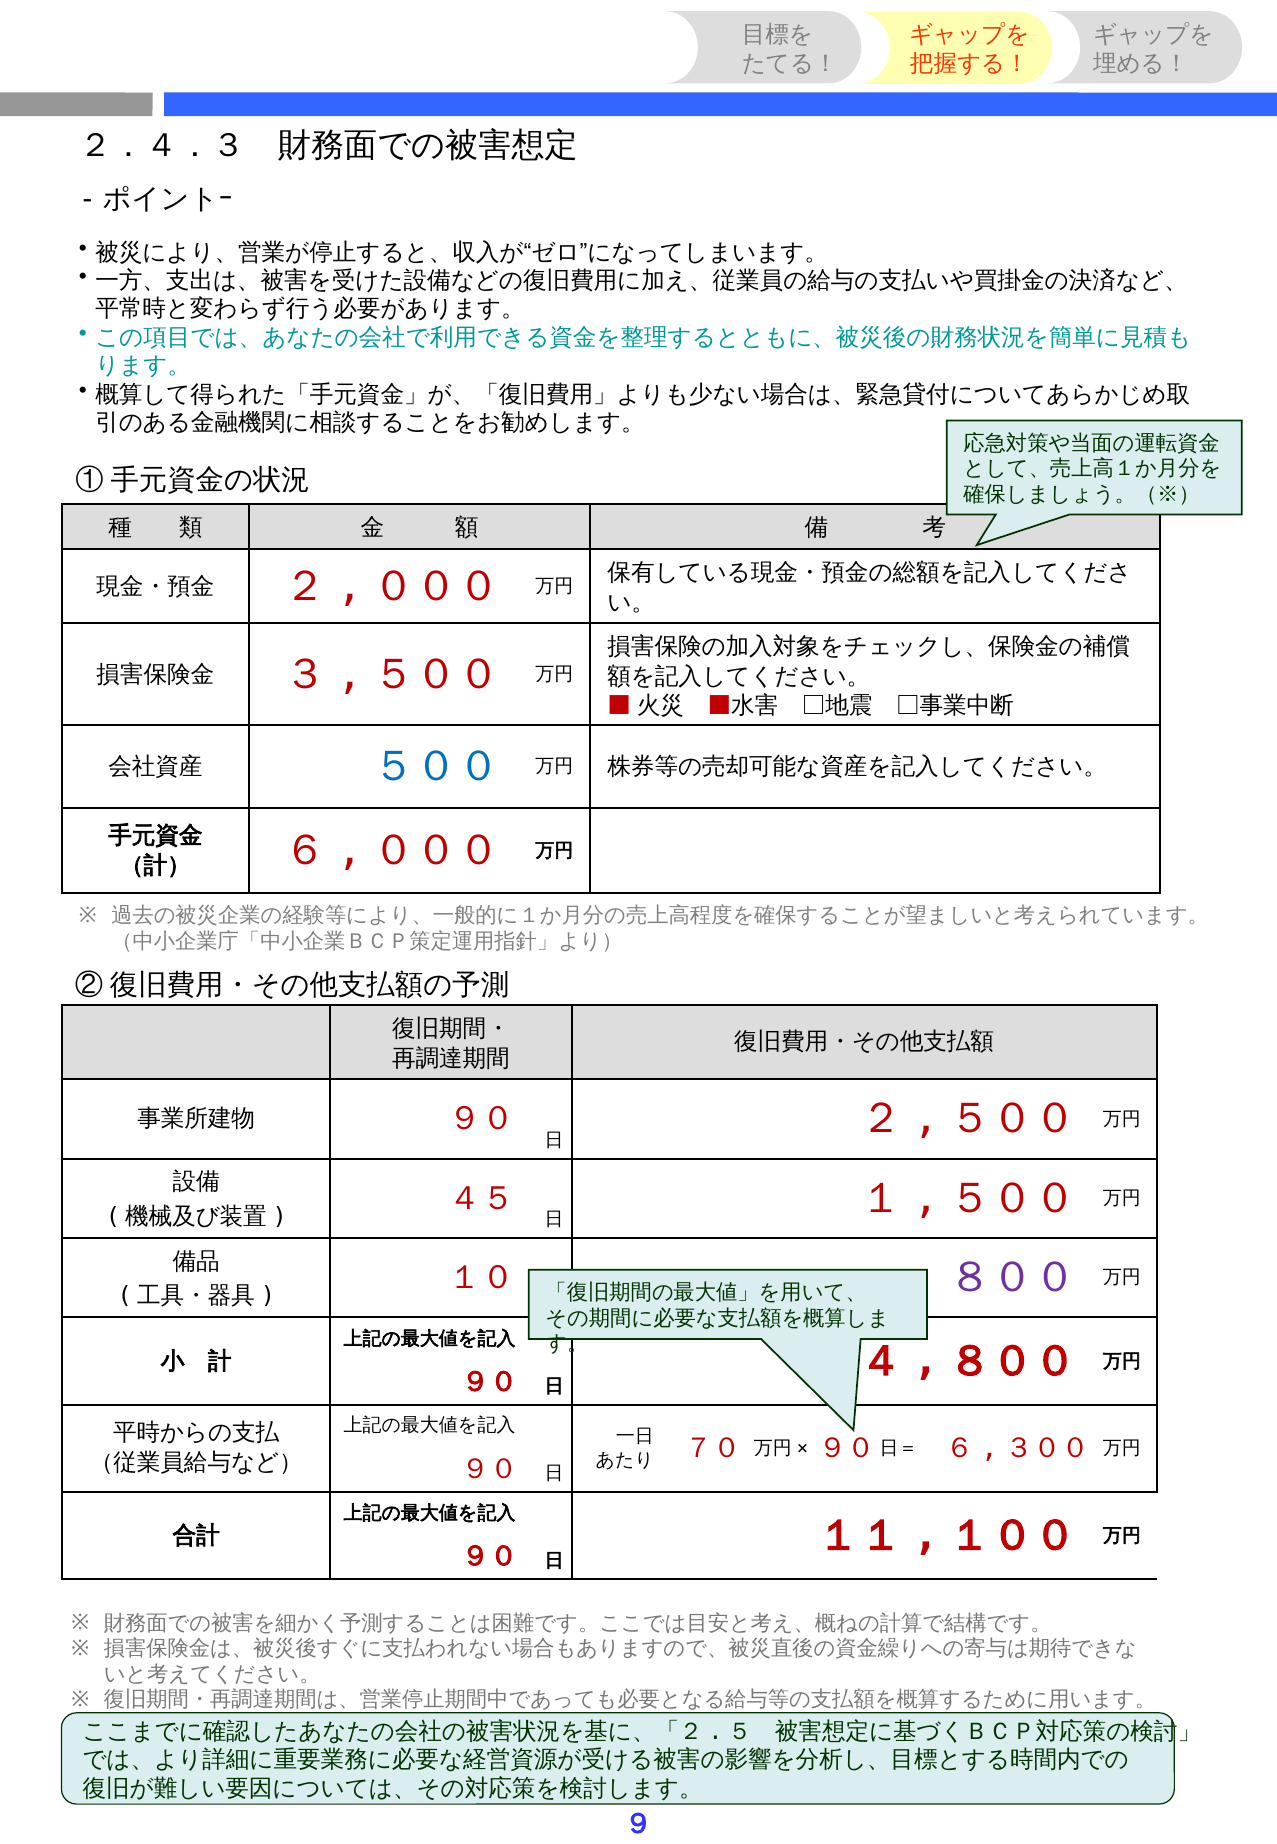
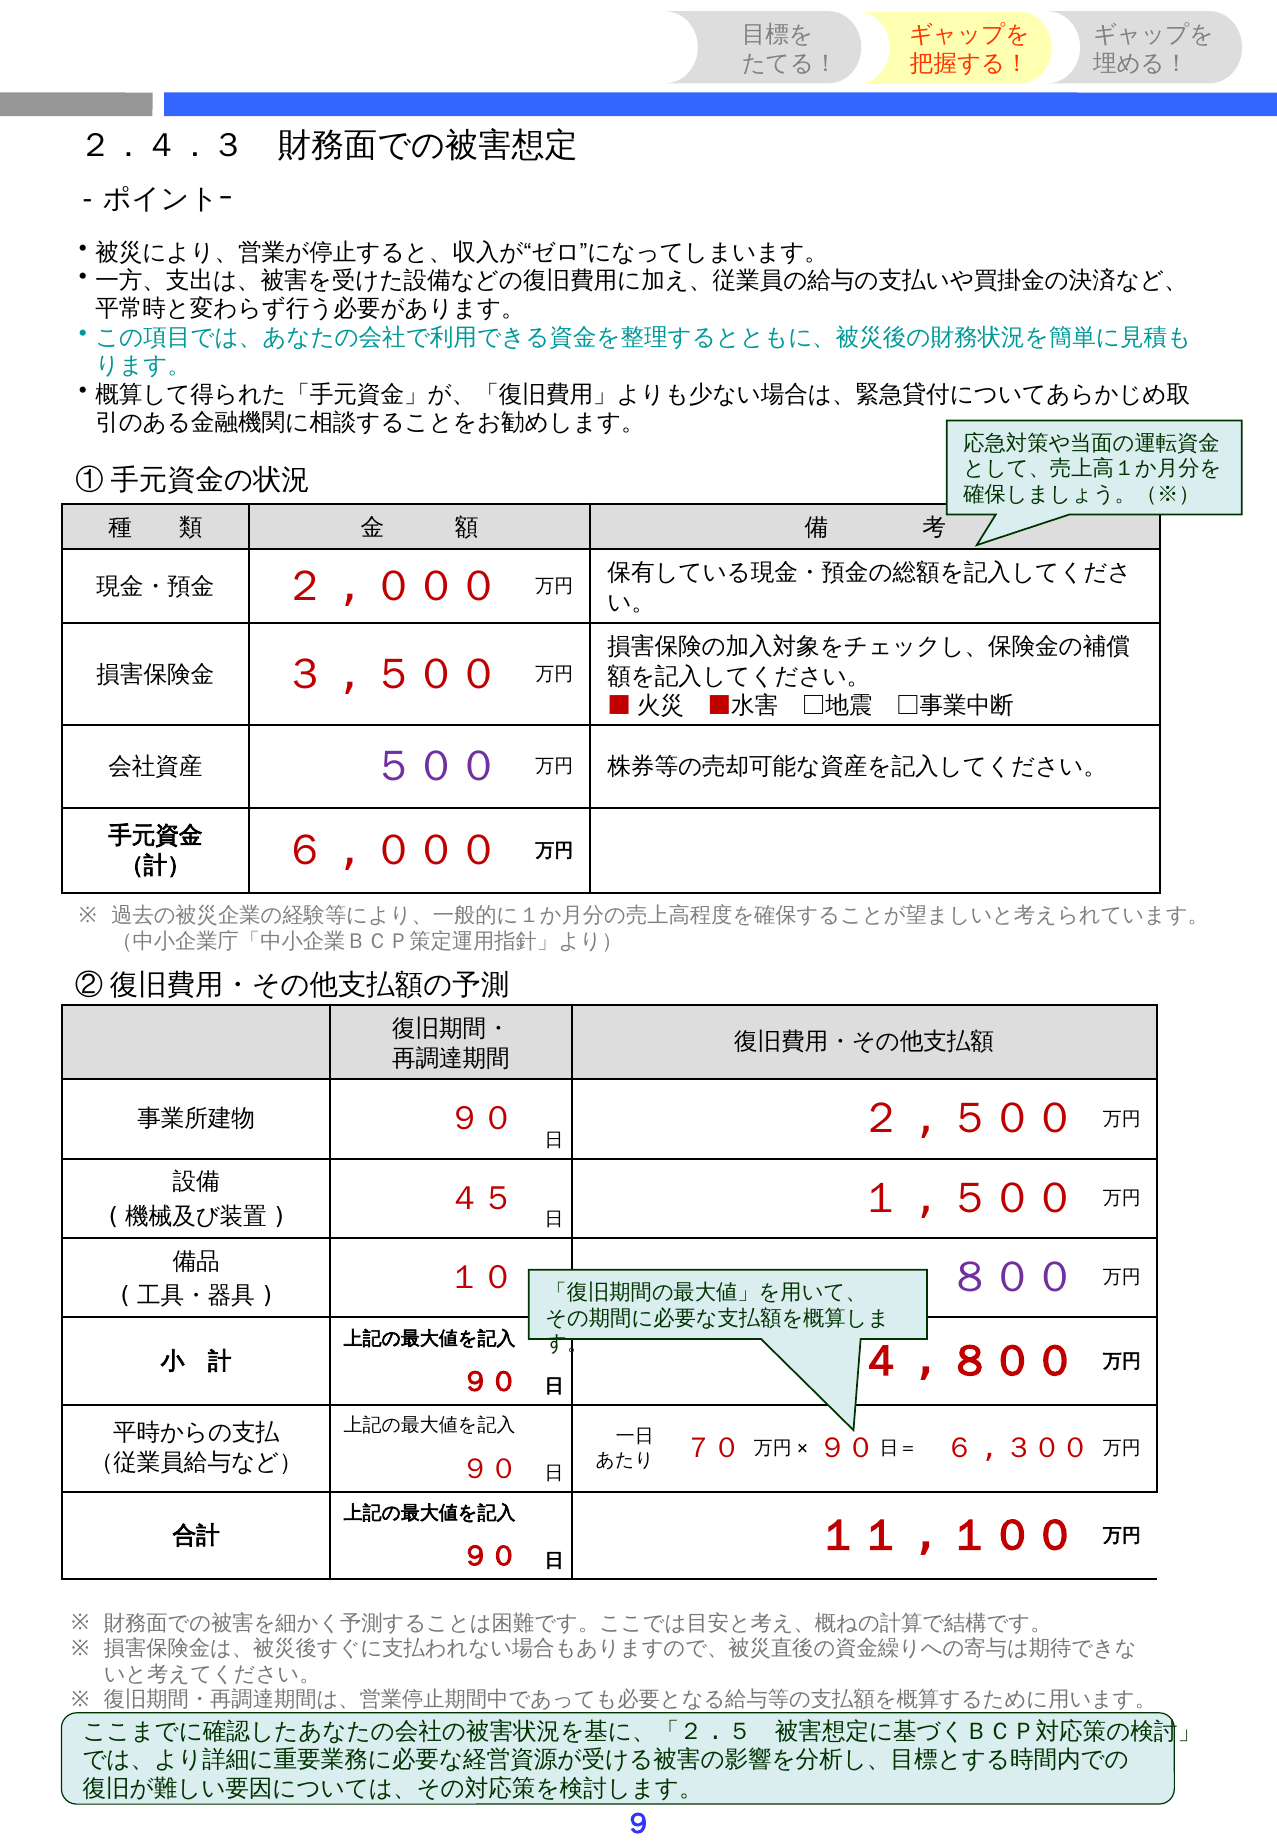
５００ colour: blue -> purple (436, 767)
